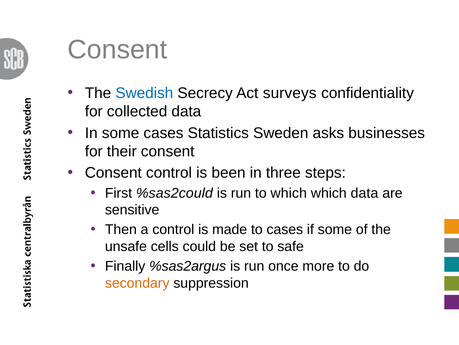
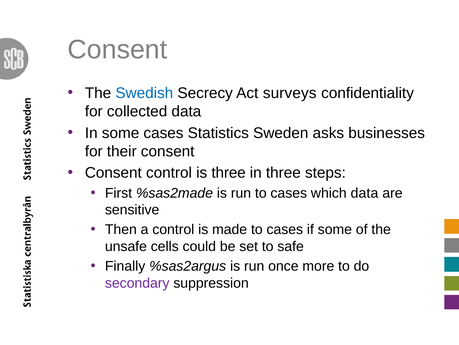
is been: been -> three (229, 172)
%sas2could: %sas2could -> %sas2made (174, 193)
run to which: which -> cases (289, 193)
secondary colour: orange -> purple (137, 282)
